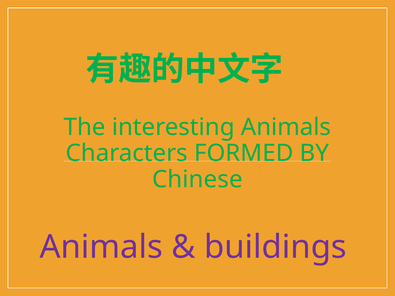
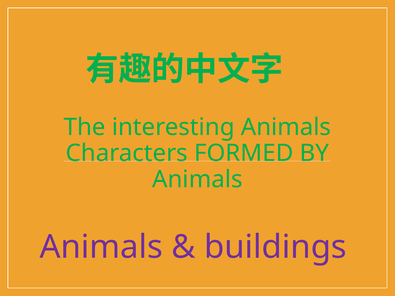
Chinese: Chinese -> Animals (197, 179)
